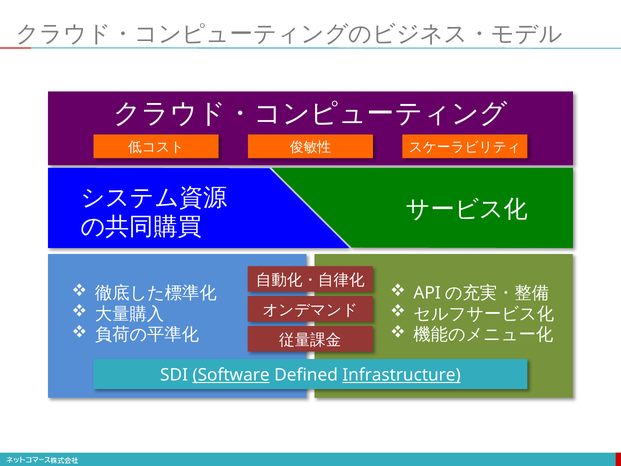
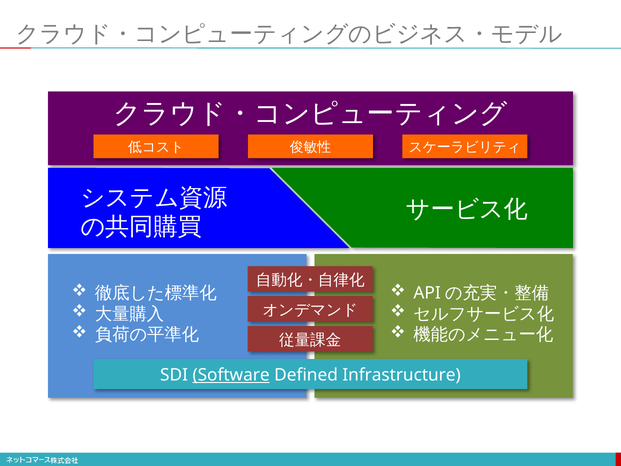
Infrastructure underline: present -> none (402, 375)
